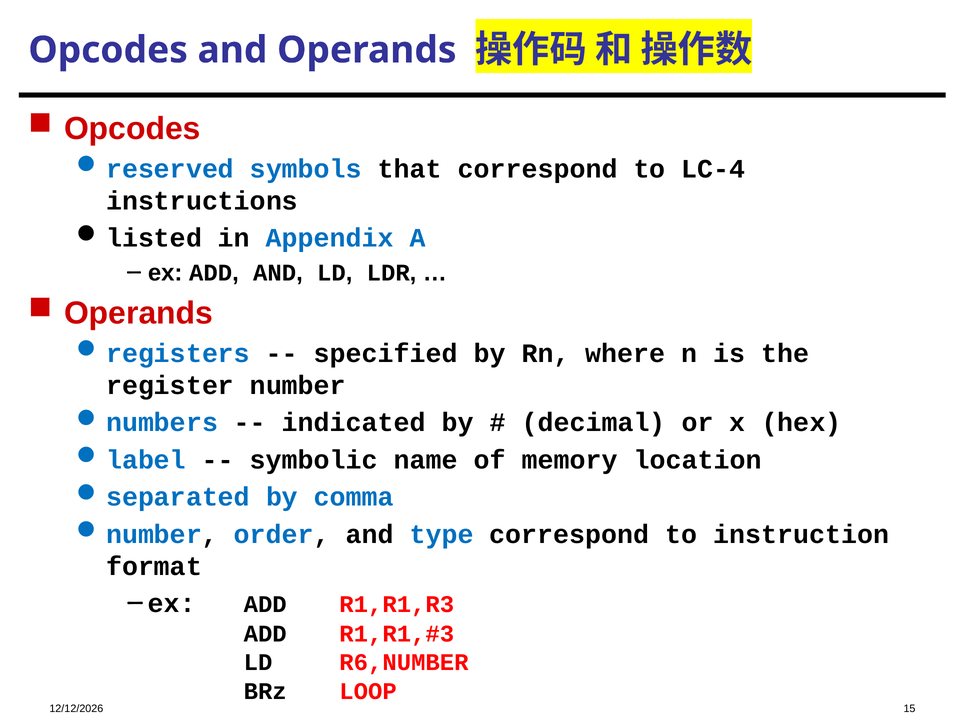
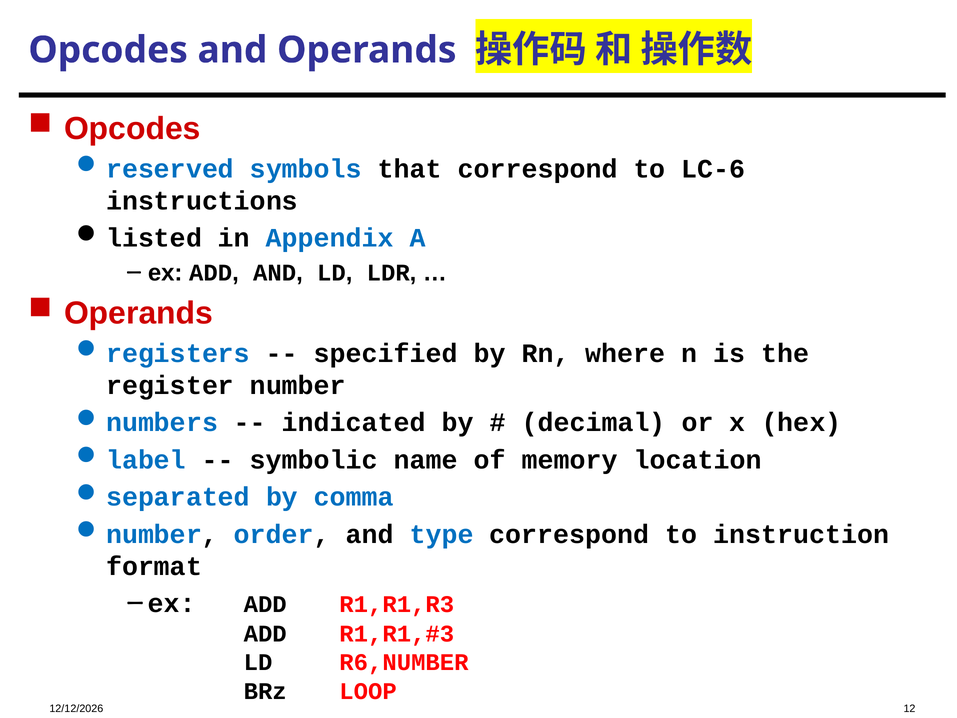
LC-4: LC-4 -> LC-6 (713, 169)
15: 15 -> 12 (909, 709)
